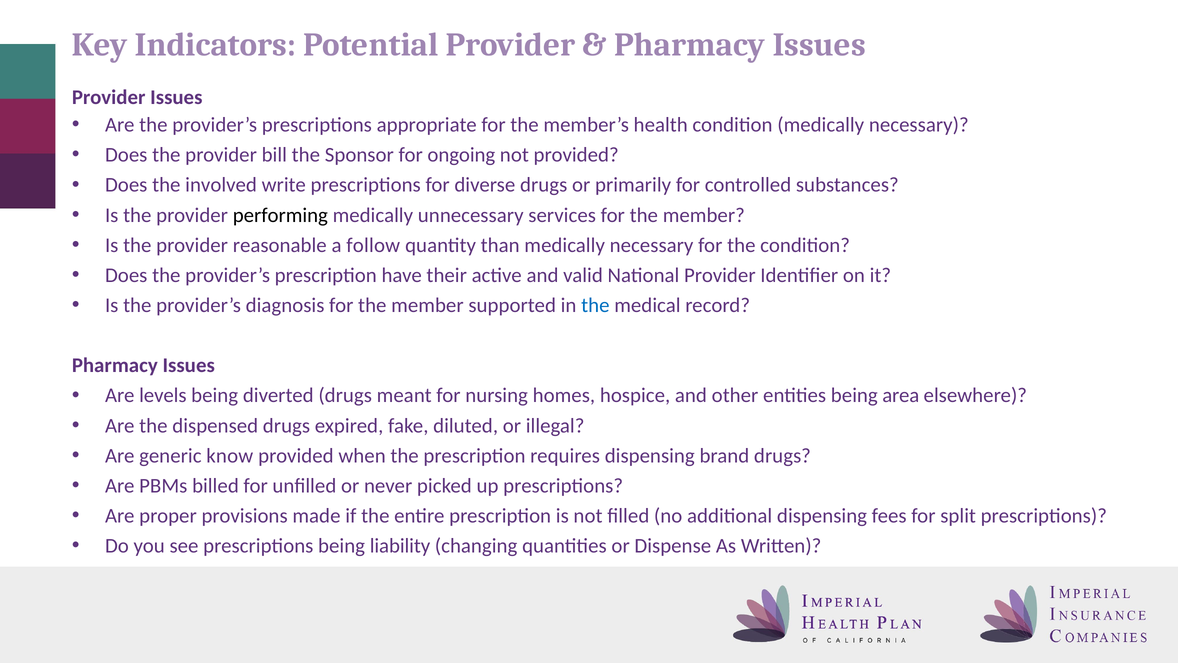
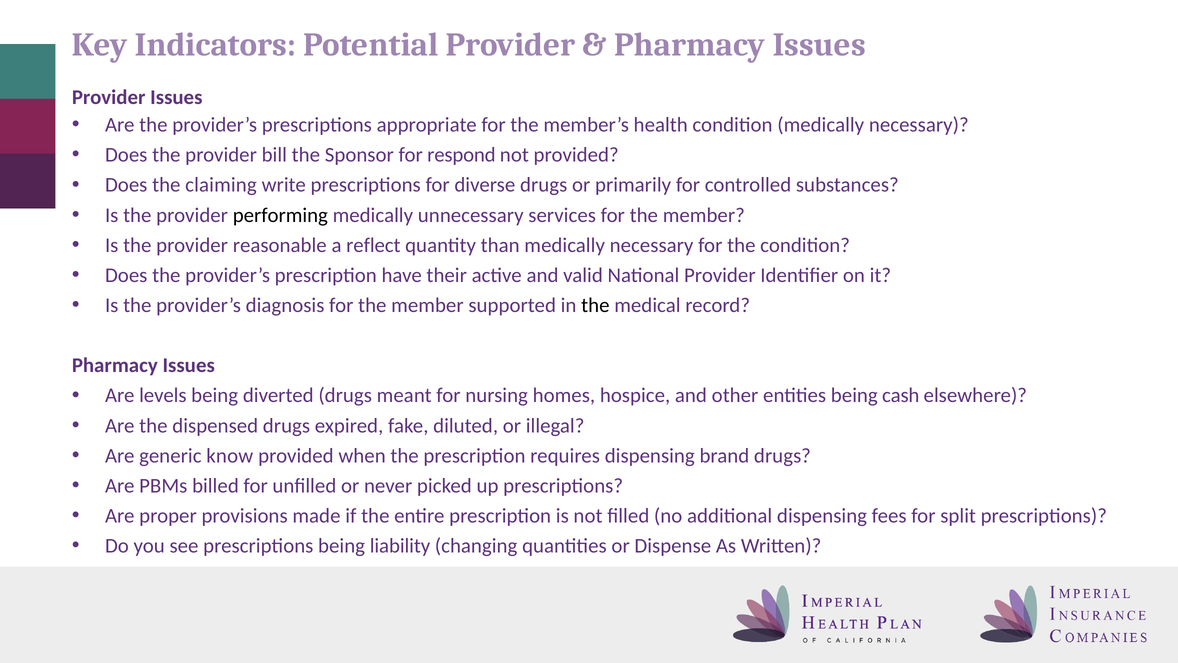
ongoing: ongoing -> respond (461, 155)
involved: involved -> claiming (221, 185)
follow: follow -> reflect (373, 245)
the colour: blue -> black (595, 305)
area: area -> cash (901, 395)
